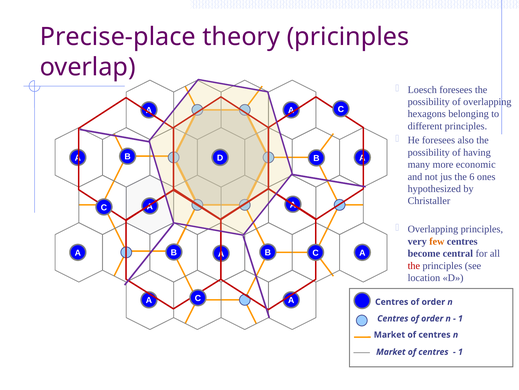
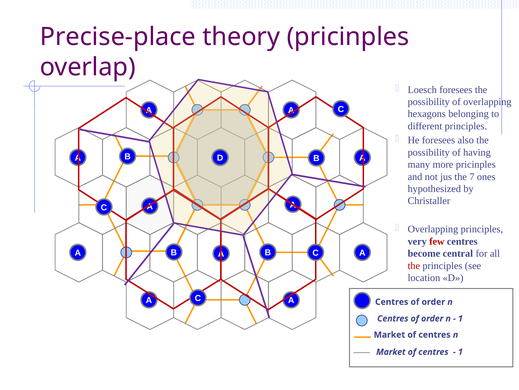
more economic: economic -> pricinples (476, 164)
6: 6 -> 7 (472, 176)
few colour: orange -> red (437, 241)
